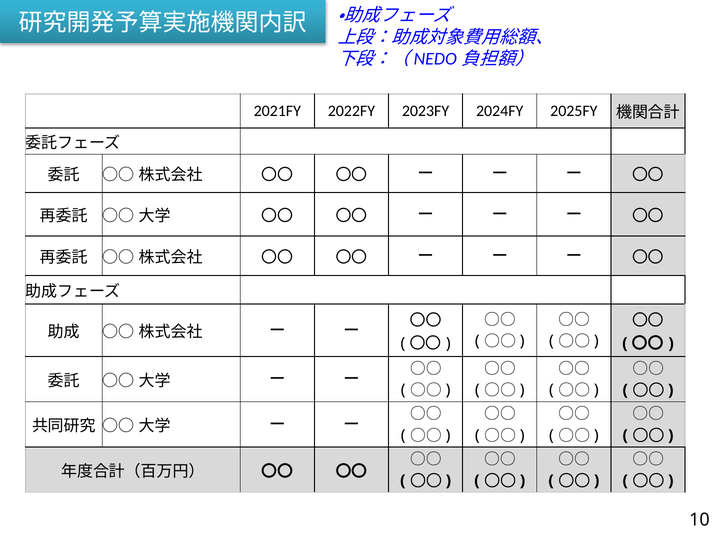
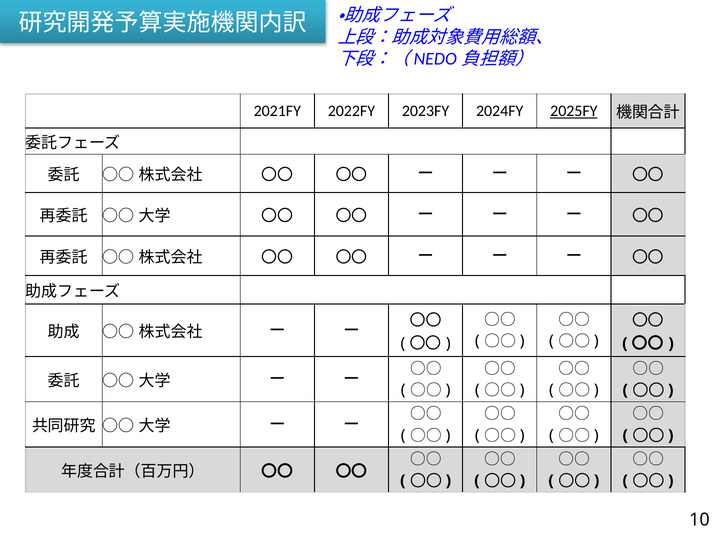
2025FY underline: none -> present (574, 111)
